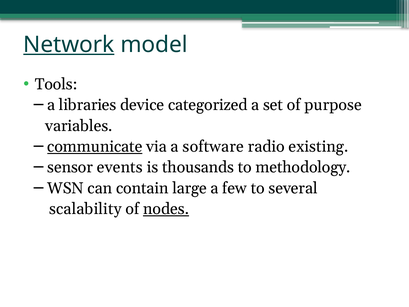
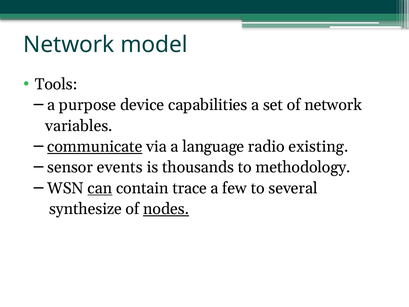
Network underline: present -> none (69, 45)
libraries: libraries -> purpose (88, 105)
categorized: categorized -> capabilities (208, 105)
of purpose: purpose -> network (333, 105)
software: software -> language (213, 146)
can underline: none -> present (100, 188)
large: large -> trace (190, 188)
scalability: scalability -> synthesize (85, 209)
